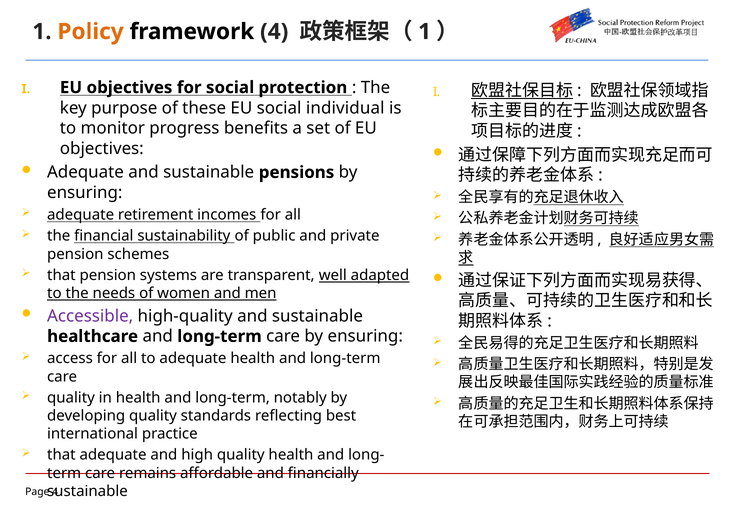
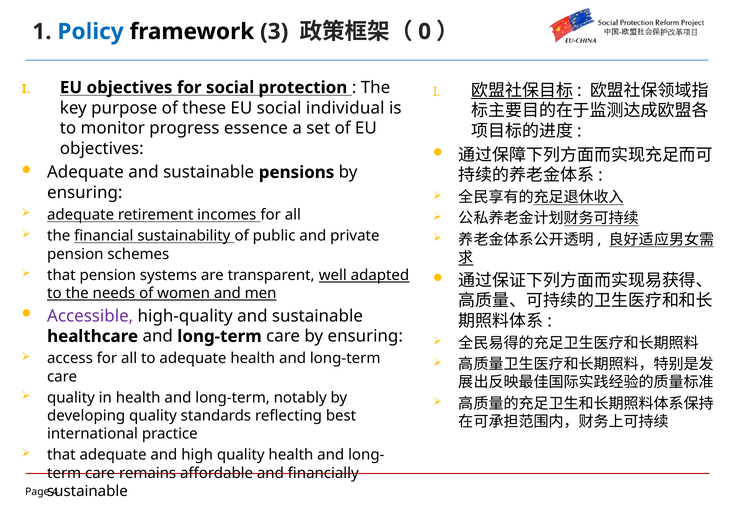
Policy colour: orange -> blue (91, 32)
framework 4: 4 -> 3 (274, 32)
1: 1 -> 0 (425, 32)
benefits: benefits -> essence (256, 128)
